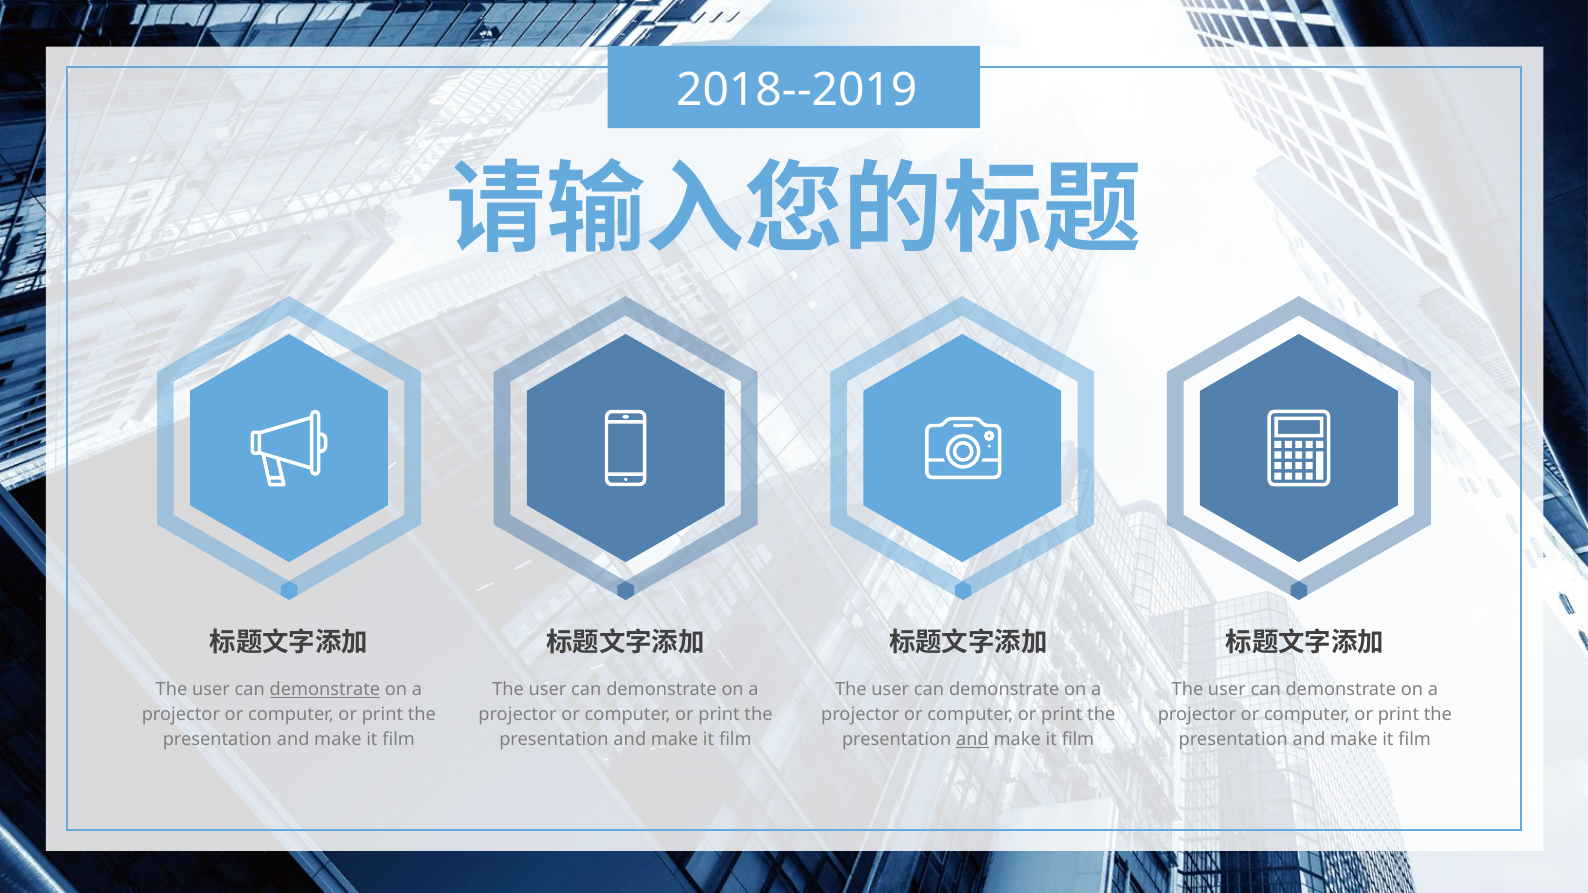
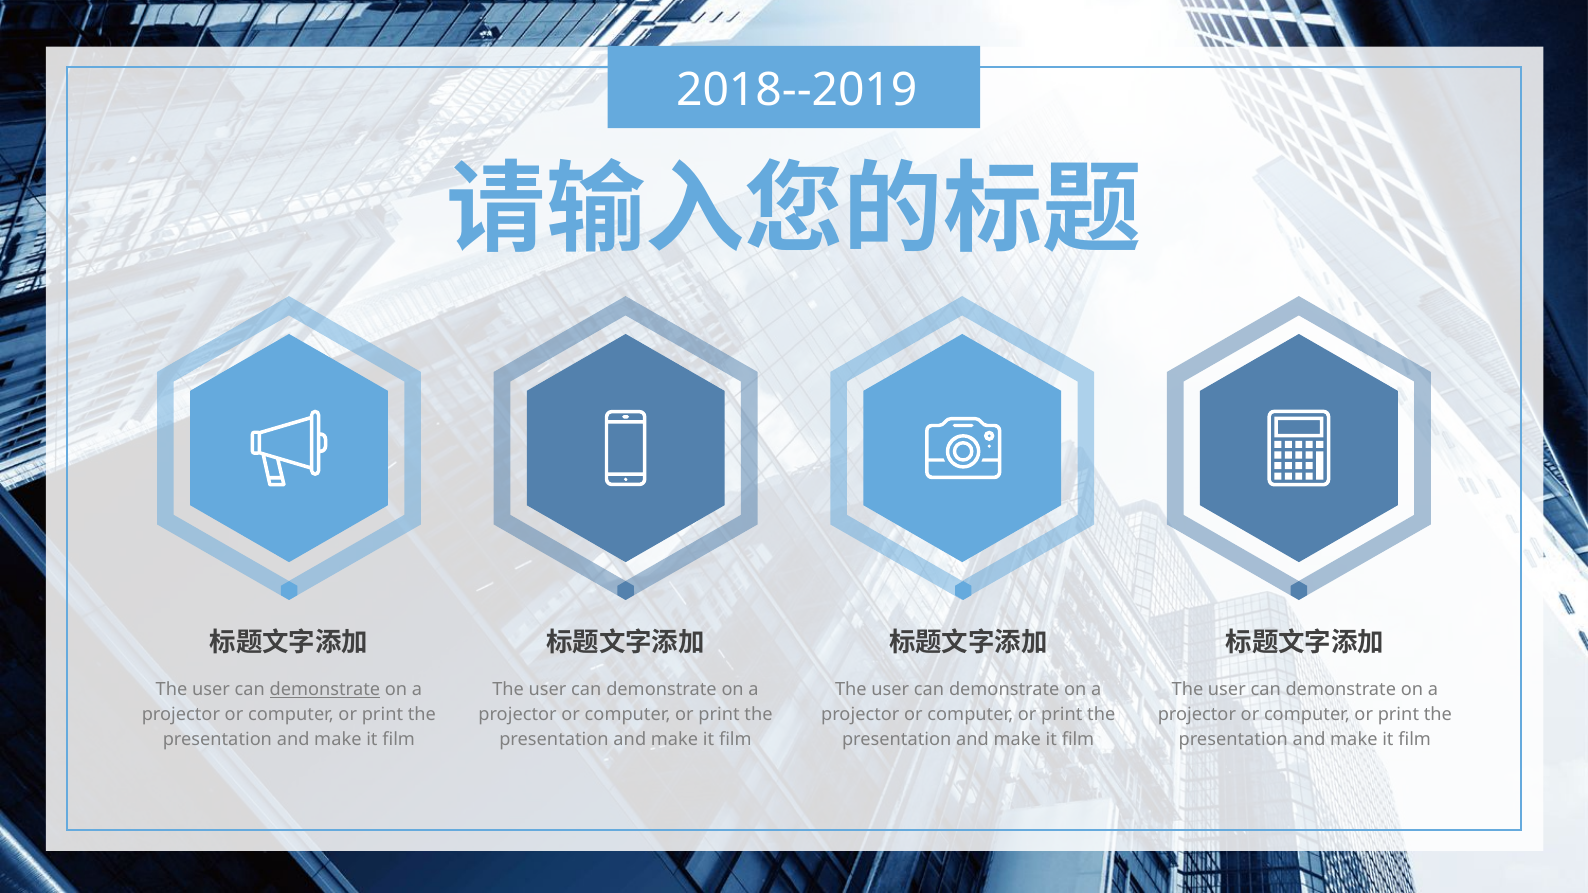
and underline: present -> none (972, 740)
